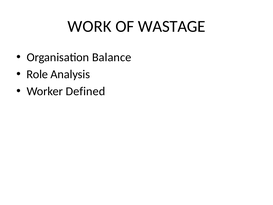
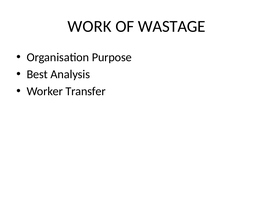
Balance: Balance -> Purpose (112, 57)
Role: Role -> Best (37, 74)
Defined: Defined -> Transfer (86, 91)
